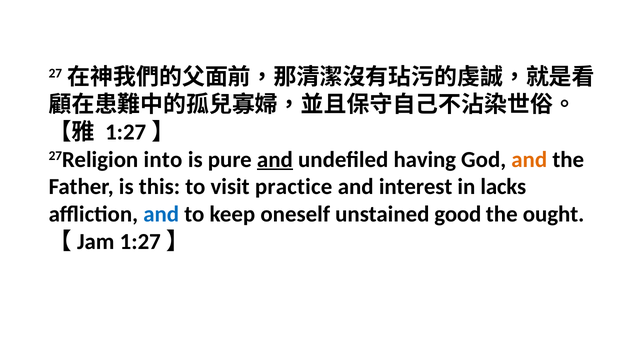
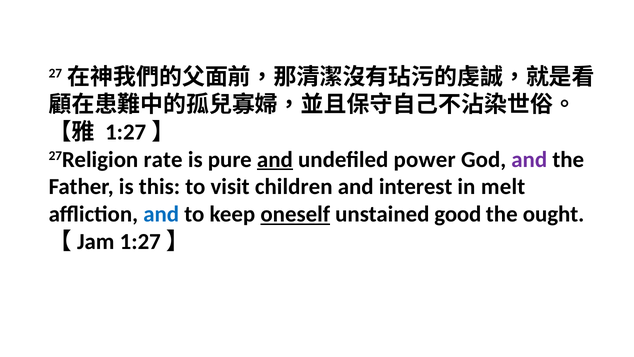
into: into -> rate (163, 159)
having: having -> power (425, 159)
and colour: orange -> purple (529, 159)
practice: practice -> children (294, 187)
lacks: lacks -> melt (503, 187)
oneself underline: none -> present (295, 214)
